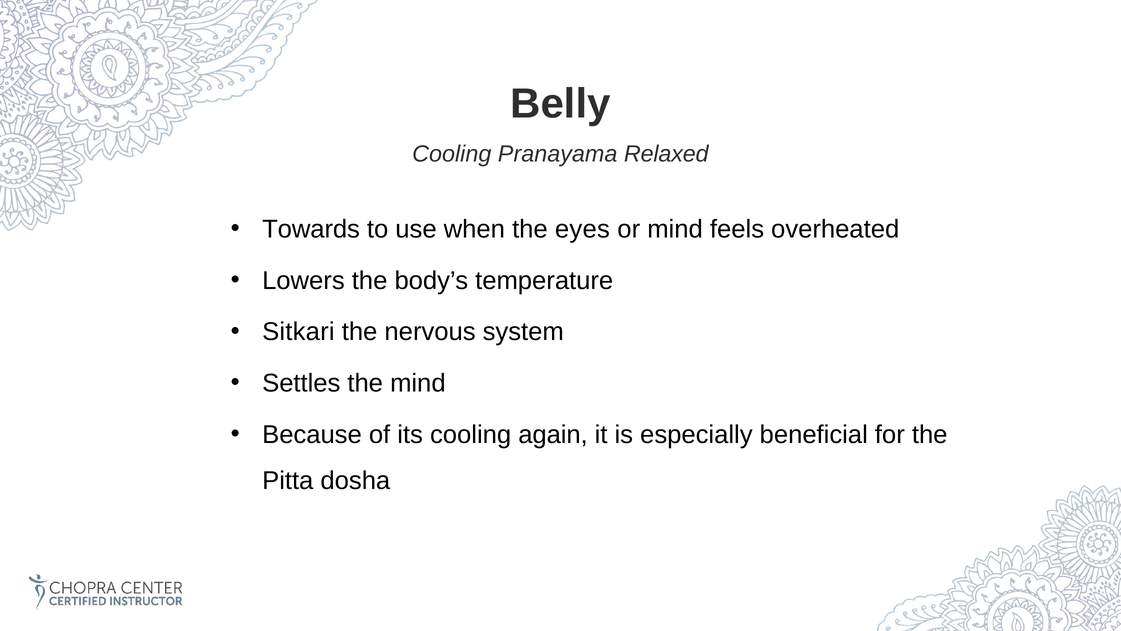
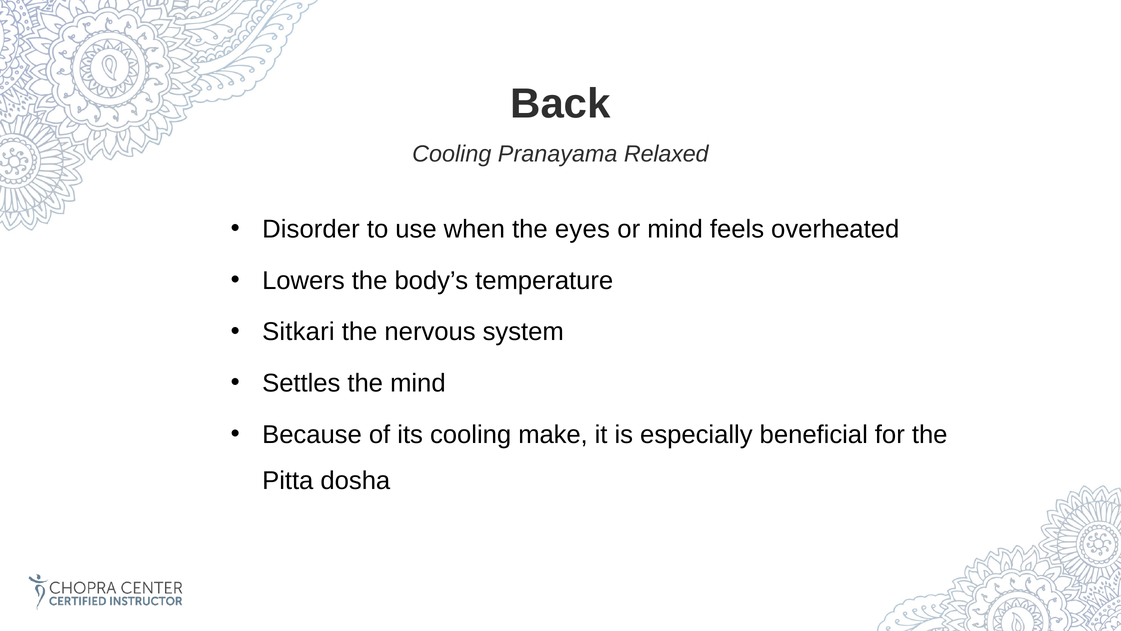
Belly: Belly -> Back (560, 104)
Towards: Towards -> Disorder (311, 229)
again: again -> make (553, 434)
